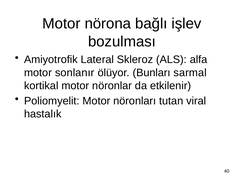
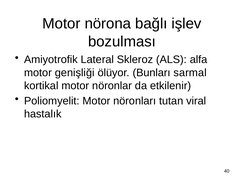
sonlanır: sonlanır -> genişliği (75, 73)
